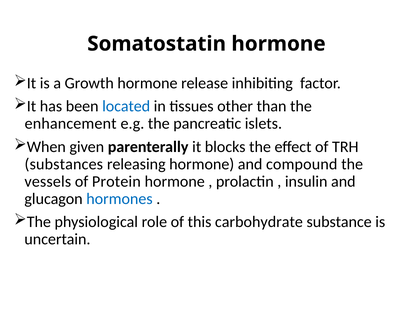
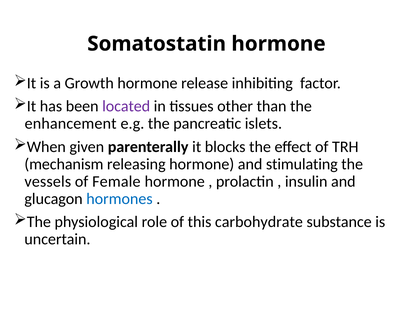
located colour: blue -> purple (126, 106)
substances: substances -> mechanism (64, 164)
compound: compound -> stimulating (302, 164)
Protein: Protein -> Female (116, 181)
